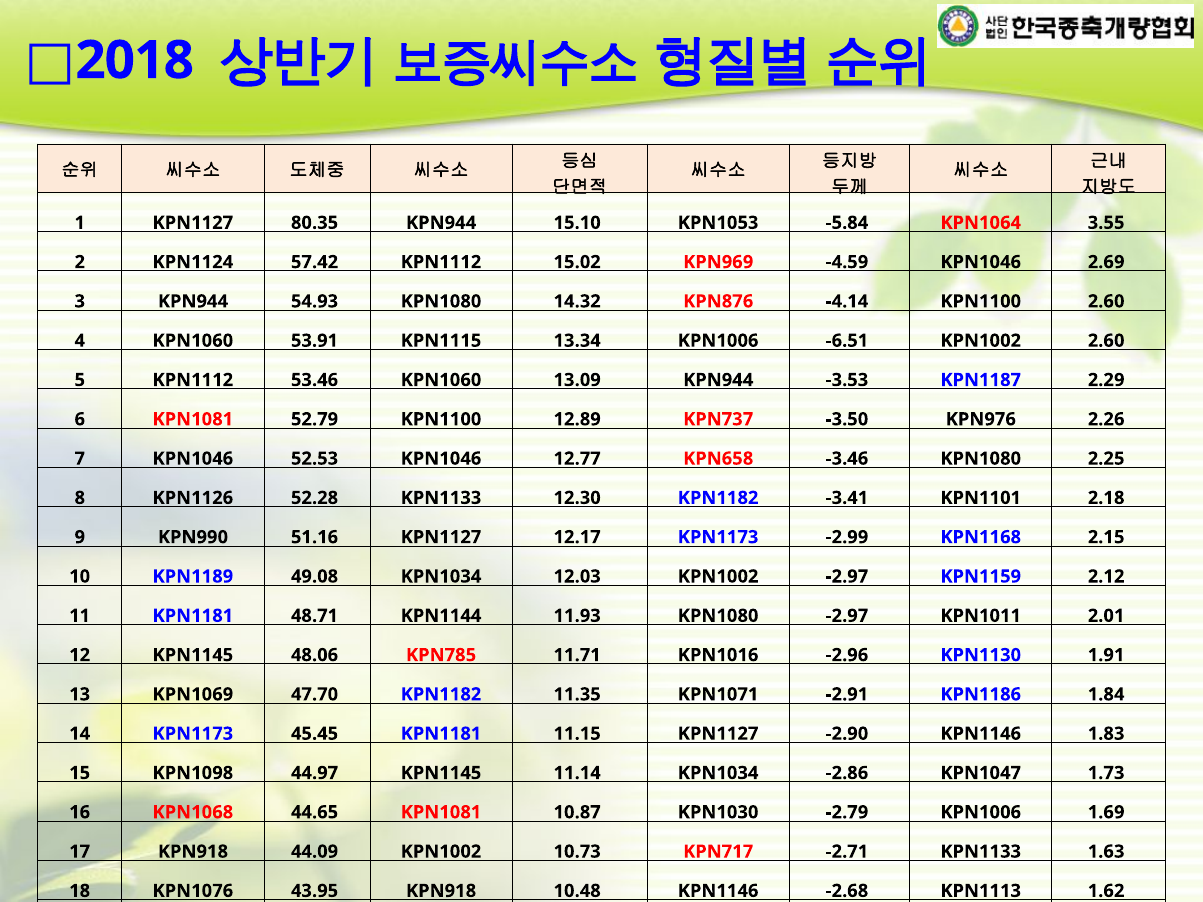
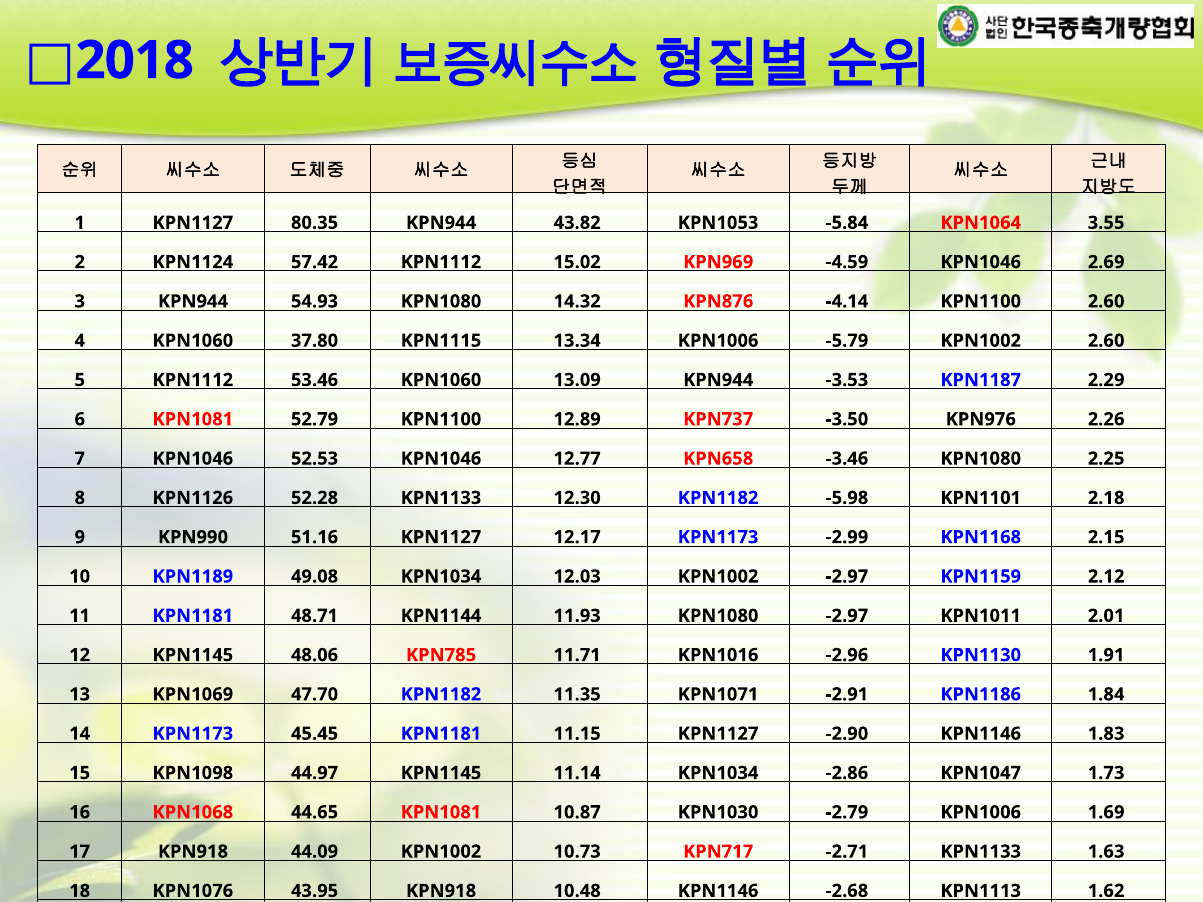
15.10: 15.10 -> 43.82 (577, 223)
53.91: 53.91 -> 37.80 (315, 341)
-6.51: -6.51 -> -5.79 (847, 341)
-3.41: -3.41 -> -5.98 (847, 498)
